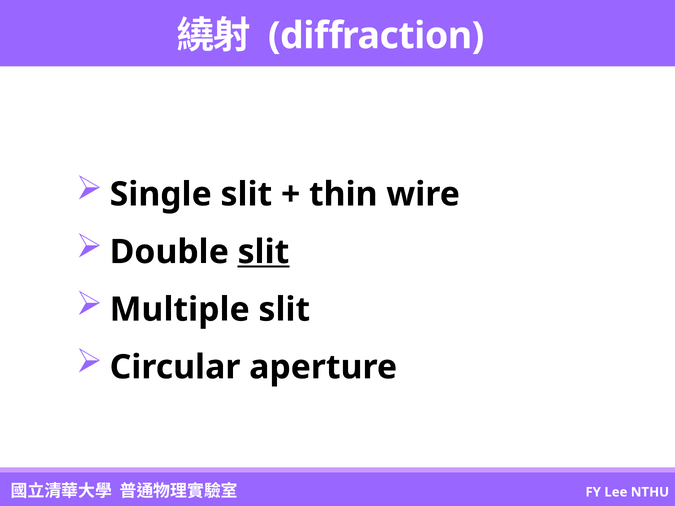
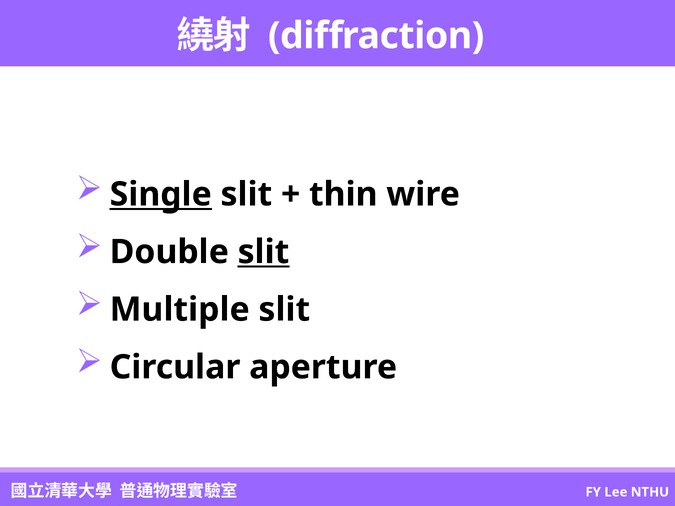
Single underline: none -> present (161, 194)
